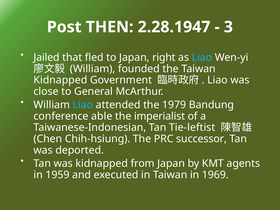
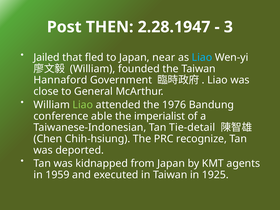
right: right -> near (164, 57)
Kidnapped: Kidnapped -> Hannaford (60, 80)
Liao colour: light blue -> light green (83, 105)
1979: 1979 -> 1976 (174, 105)
Tie-leftist: Tie-leftist -> Tie-detail (192, 128)
successor: successor -> recognize (202, 139)
1969: 1969 -> 1925 (215, 175)
